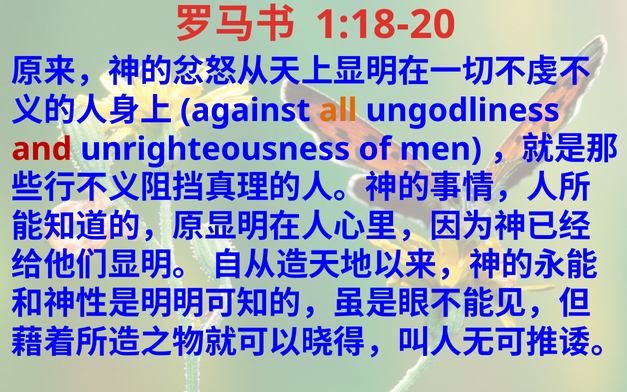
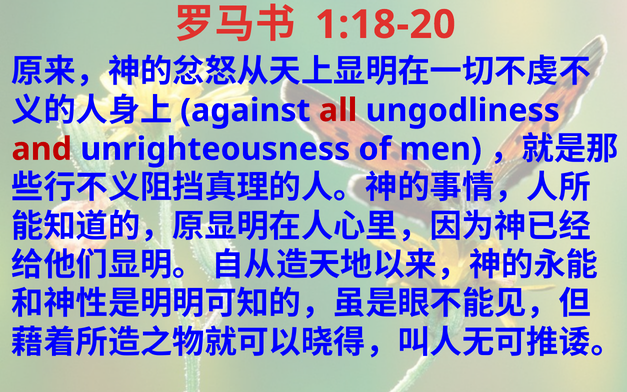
all colour: orange -> red (338, 110)
